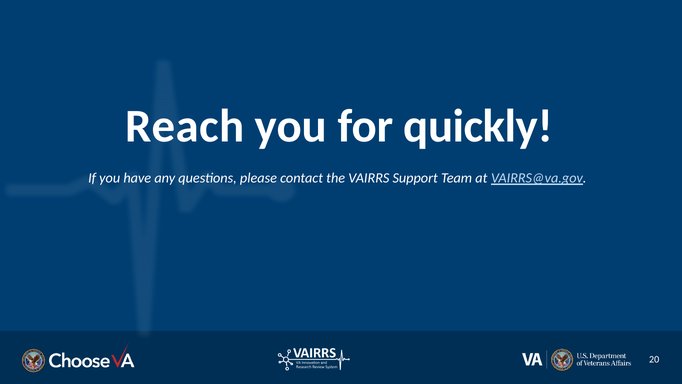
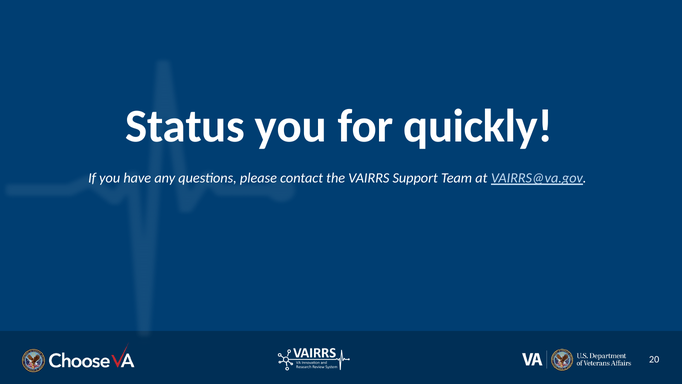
Reach: Reach -> Status (185, 126)
